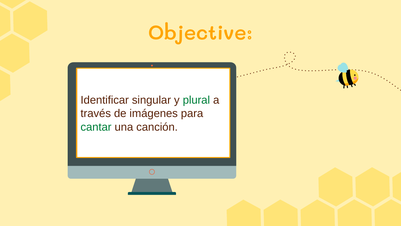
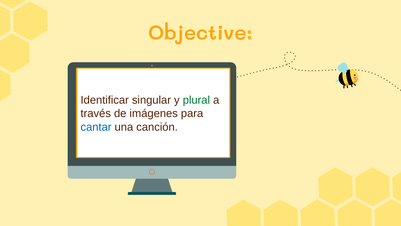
cantar colour: green -> blue (96, 127)
